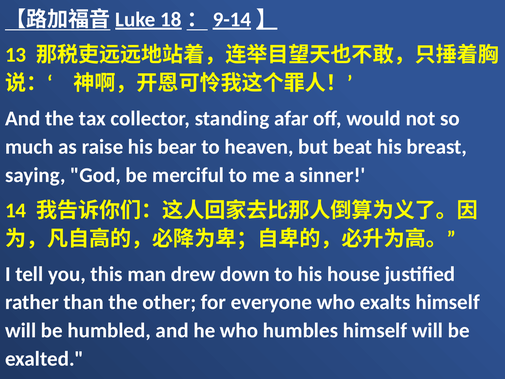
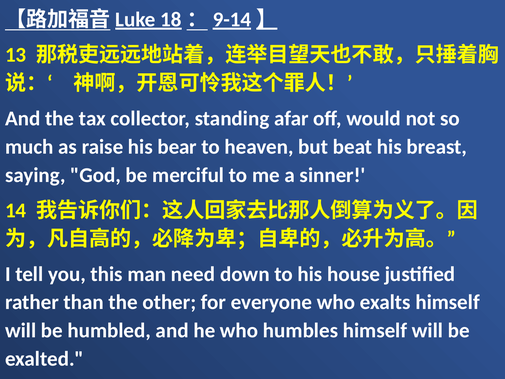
drew: drew -> need (193, 274)
